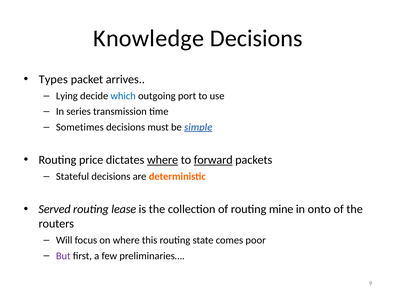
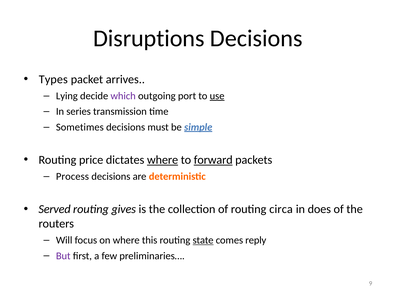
Knowledge: Knowledge -> Disruptions (149, 38)
which colour: blue -> purple (123, 96)
use underline: none -> present (217, 96)
Stateful: Stateful -> Process (72, 176)
lease: lease -> gives (124, 209)
mine: mine -> circa (281, 209)
onto: onto -> does (319, 209)
state underline: none -> present (203, 240)
poor: poor -> reply (256, 240)
